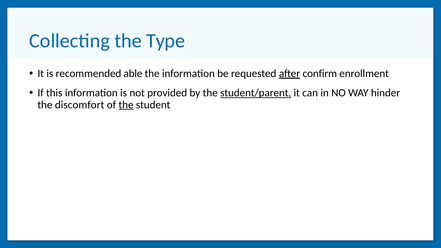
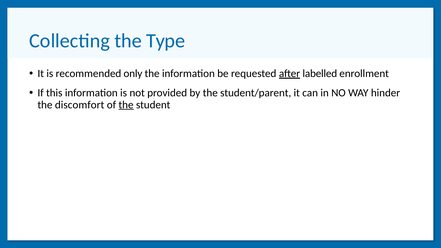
able: able -> only (133, 74)
confirm: confirm -> labelled (320, 74)
student/parent underline: present -> none (256, 93)
